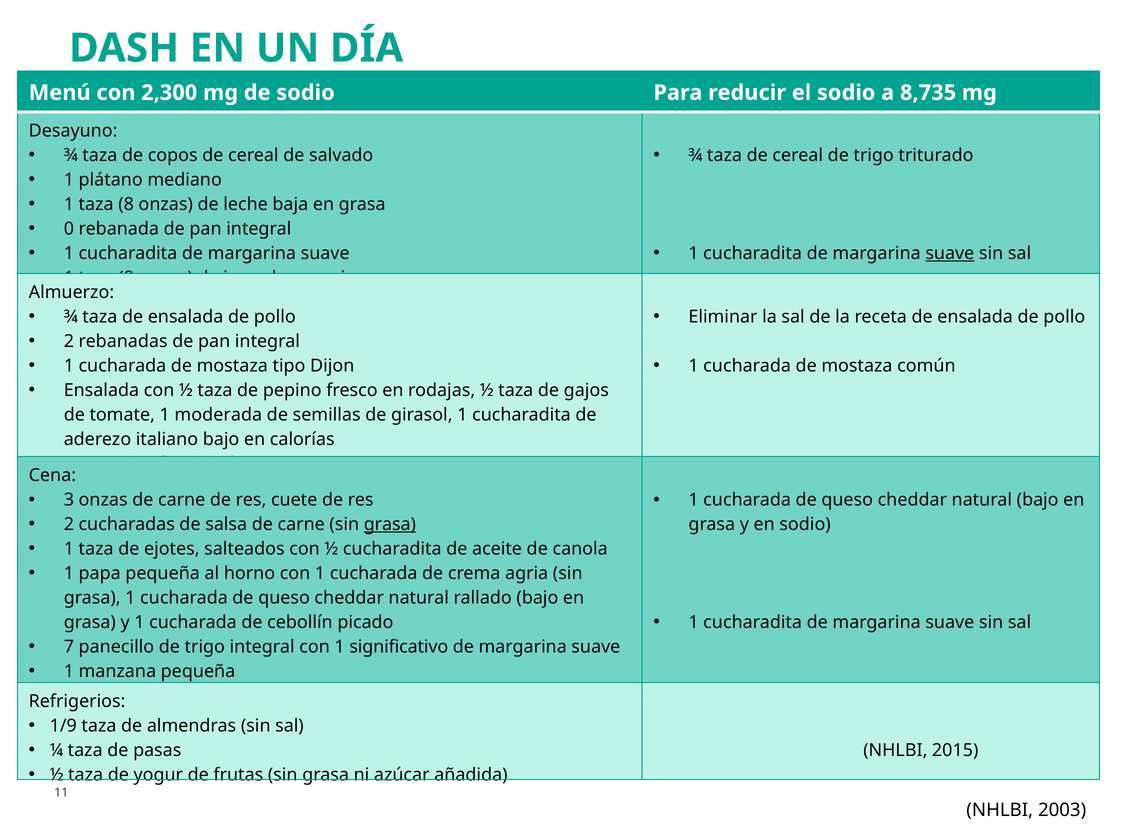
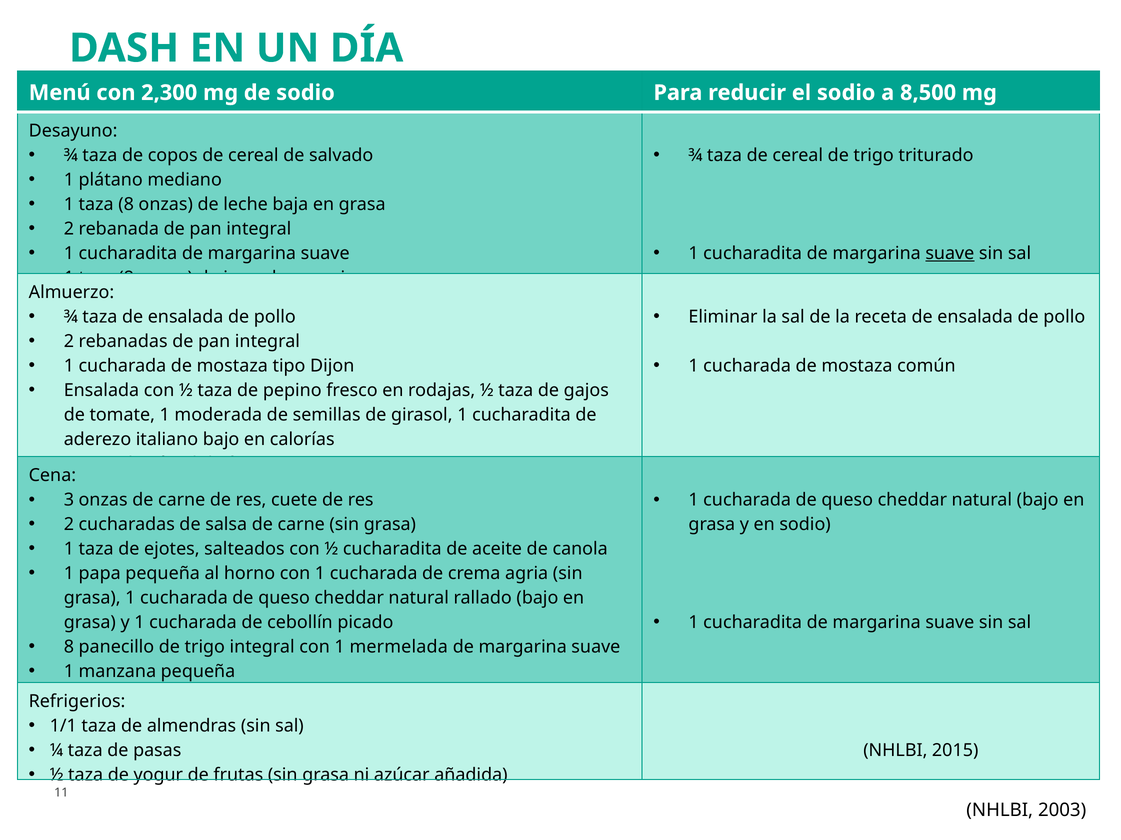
8,735: 8,735 -> 8,500 (928, 93)
0: 0 -> 2 (69, 229)
grasa underline: present -> none (390, 525)
7: 7 -> 8 (69, 647)
significativo: significativo -> mermelada (399, 647)
1/9: 1/9 -> 1/1 (63, 727)
